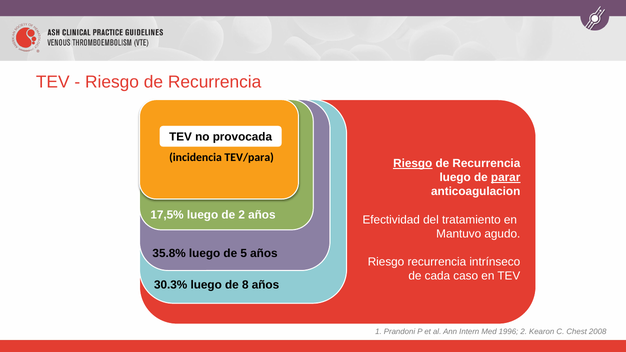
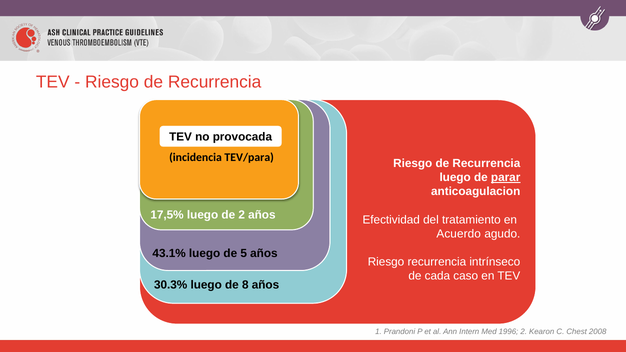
Riesgo underline: present -> none (413, 163)
Mantuvo: Mantuvo -> Acuerdo (459, 234)
35.8%: 35.8% -> 43.1% (169, 254)
